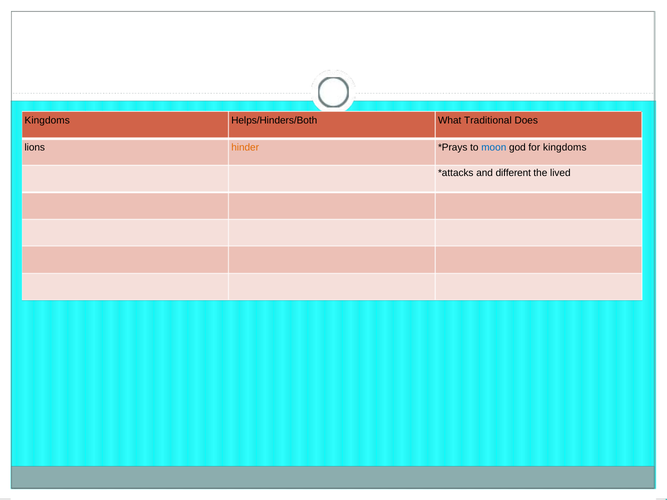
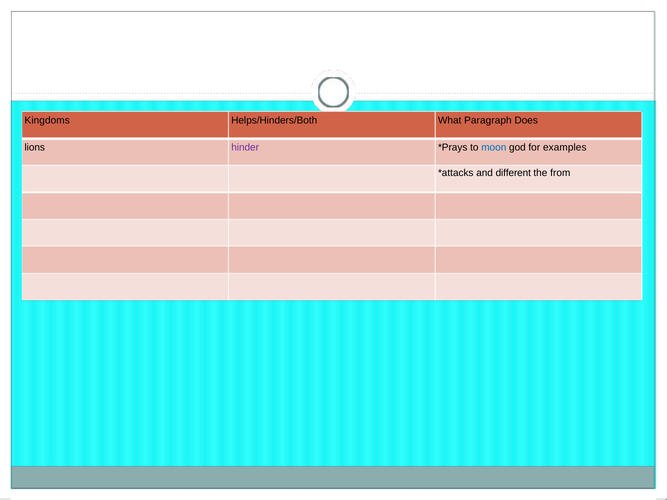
Traditional: Traditional -> Paragraph (488, 121)
hinder colour: orange -> purple (245, 148)
for kingdoms: kingdoms -> examples (565, 148)
lived: lived -> from (560, 173)
